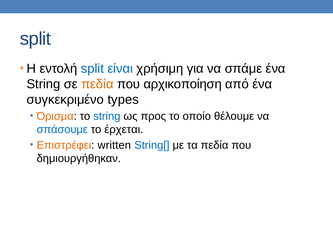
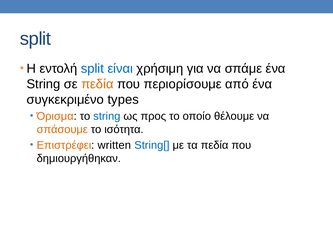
αρχικοποίηση: αρχικοποίηση -> περιορίσουμε (183, 84)
σπάσουμε colour: blue -> orange (62, 129)
έρχεται: έρχεται -> ισότητα (124, 129)
